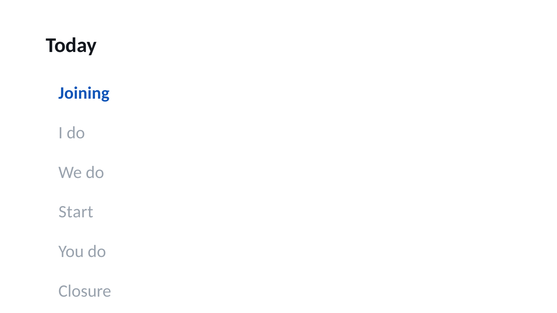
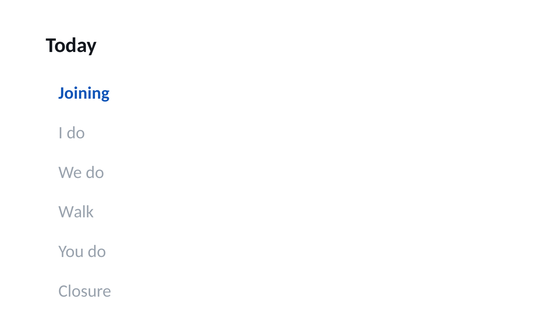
Start: Start -> Walk (76, 212)
